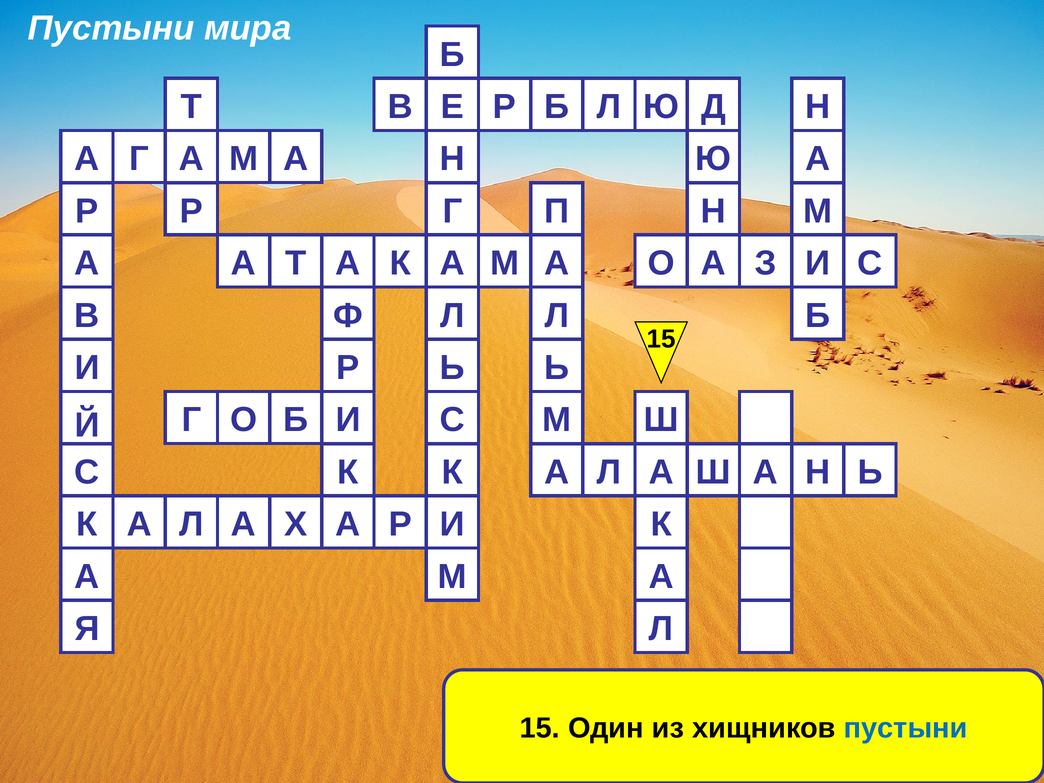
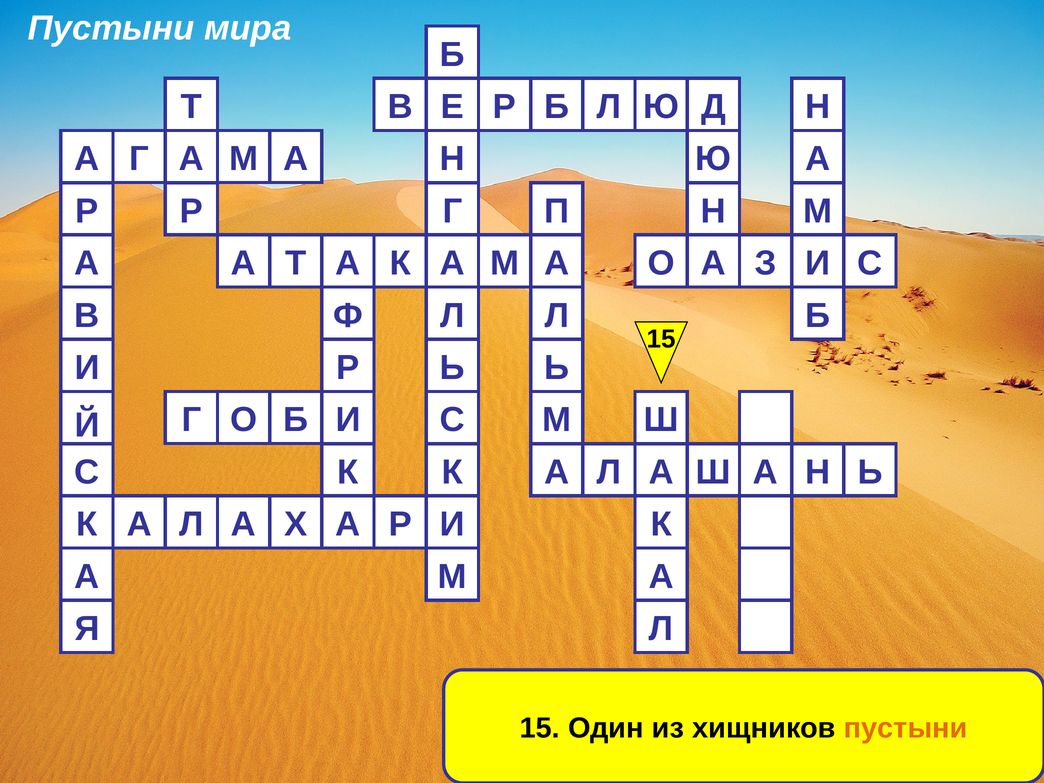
пустыни colour: blue -> orange (906, 728)
